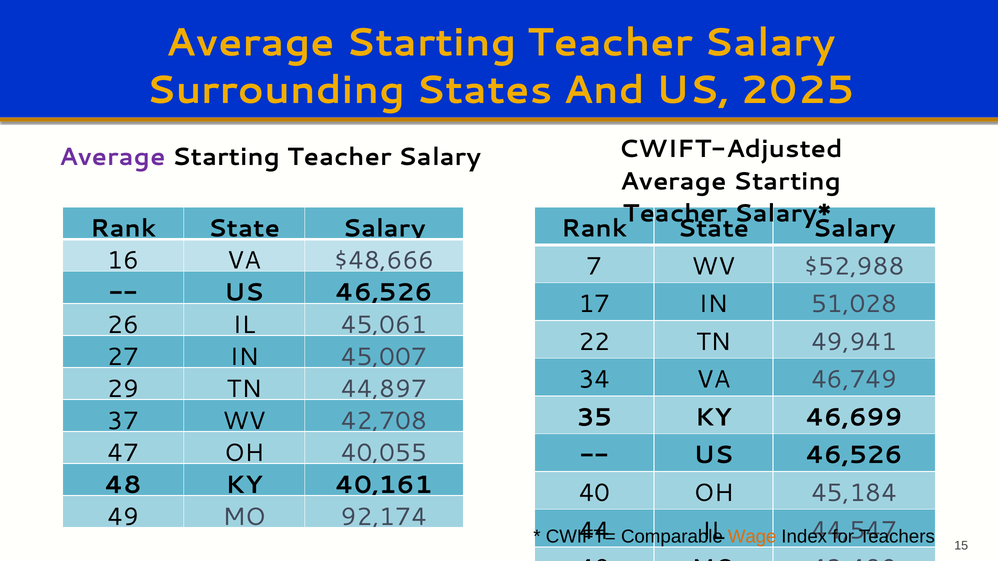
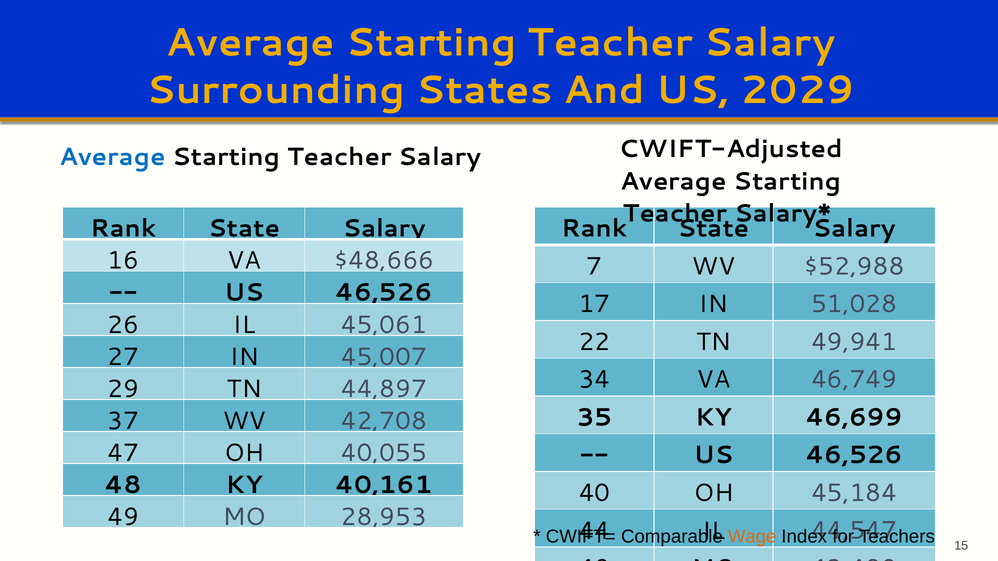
2025: 2025 -> 2029 (797, 90)
Average colour: purple -> blue (112, 157)
92,174: 92,174 -> 28,953 (384, 517)
